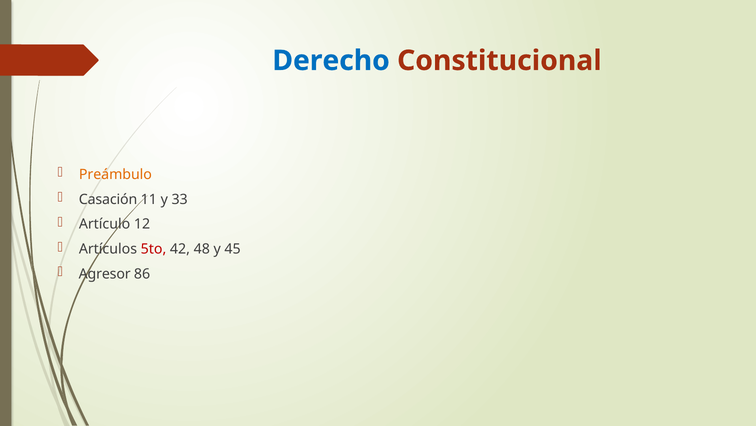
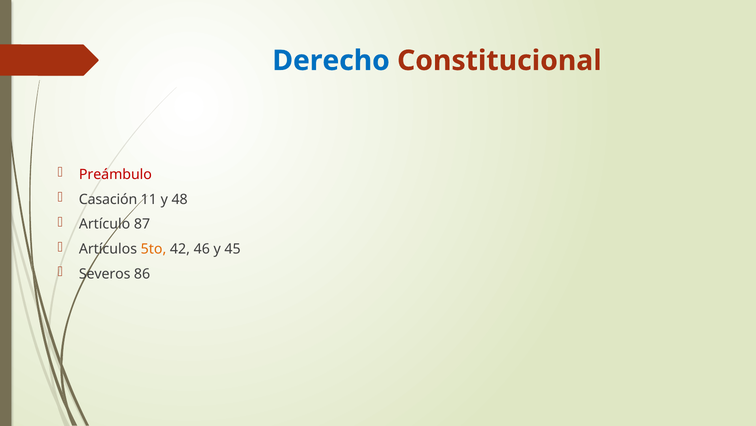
Preámbulo colour: orange -> red (115, 174)
33: 33 -> 48 (180, 199)
12: 12 -> 87 (142, 224)
5to colour: red -> orange (154, 249)
48: 48 -> 46 (202, 249)
Agresor: Agresor -> Severos (105, 274)
